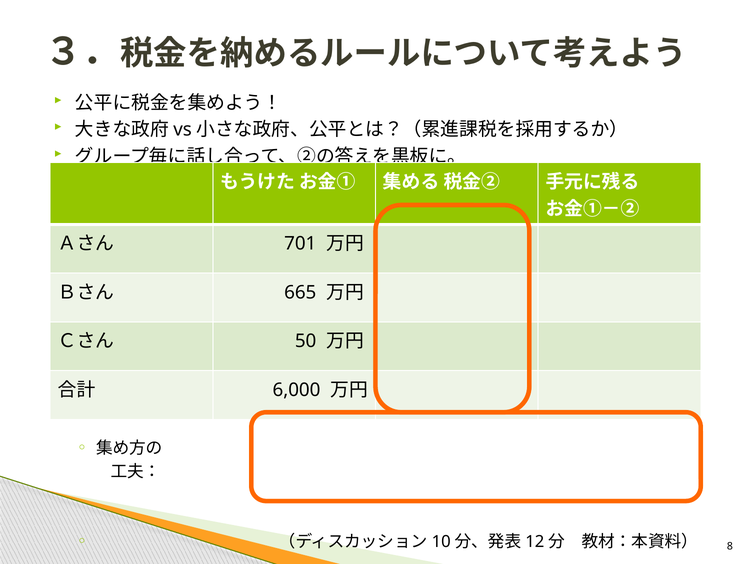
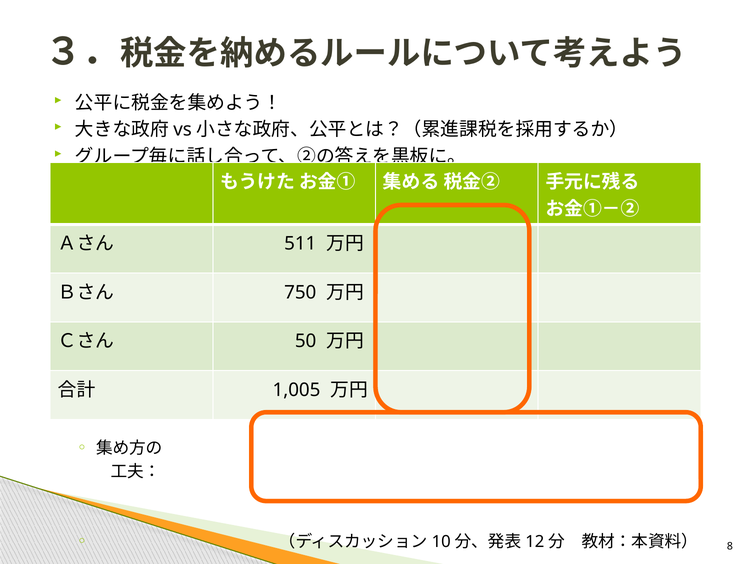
701: 701 -> 511 (300, 243)
665: 665 -> 750 (300, 292)
6,000: 6,000 -> 1,005 (296, 390)
